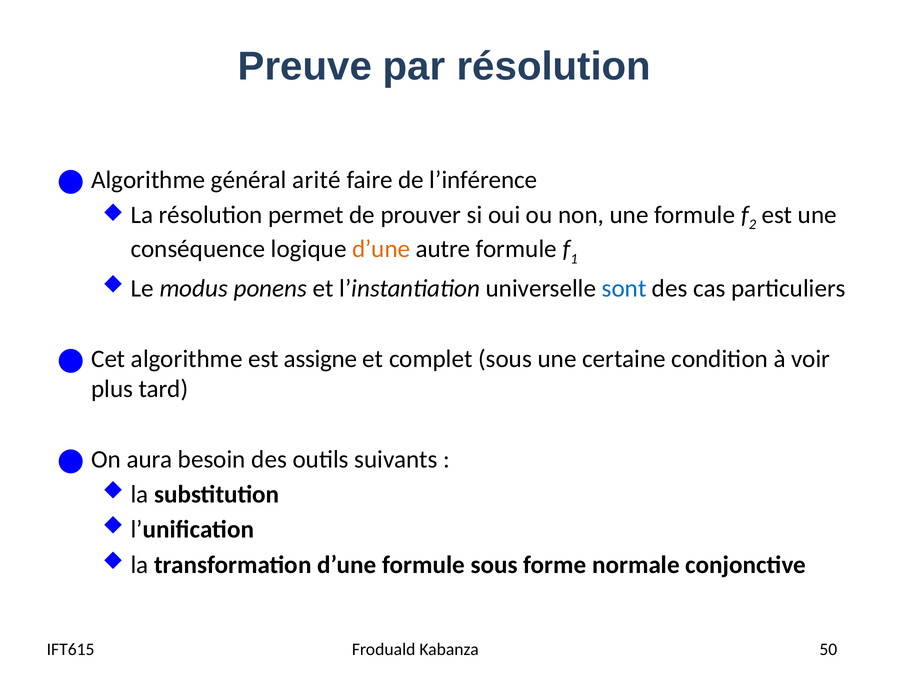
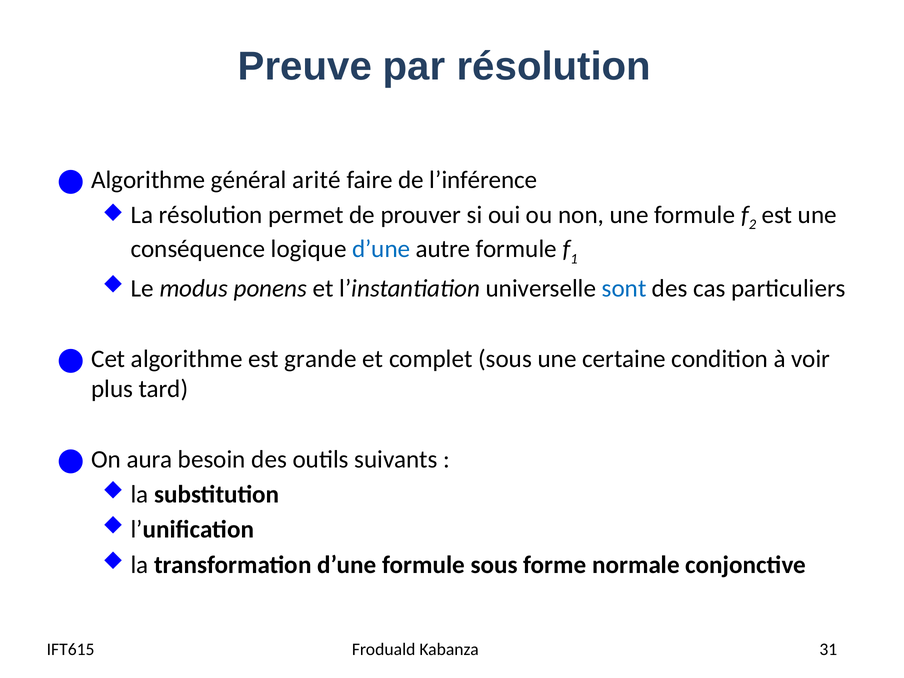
d’une colour: orange -> blue (381, 249)
assigne: assigne -> grande (320, 359)
50: 50 -> 31 (828, 649)
